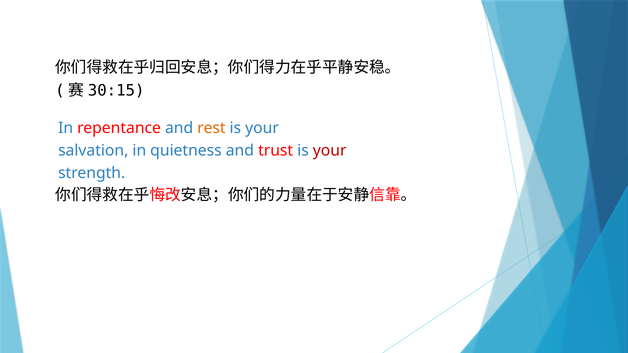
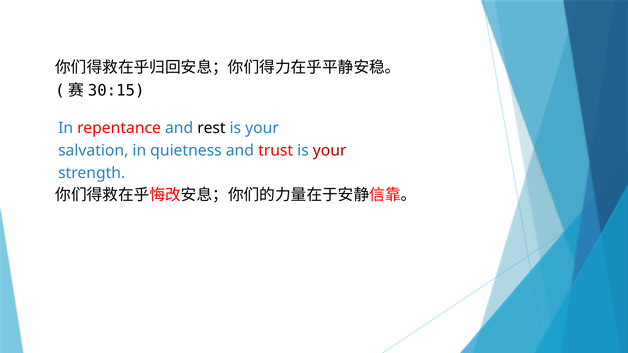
rest colour: orange -> black (211, 128)
